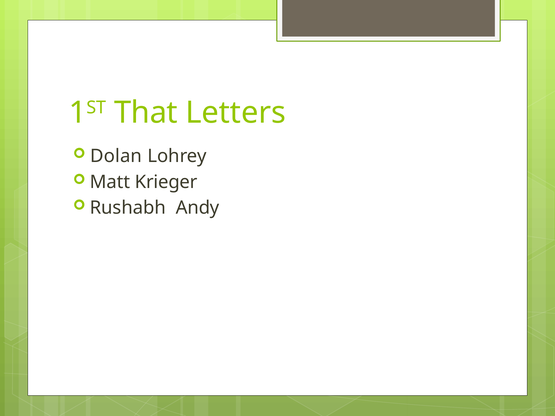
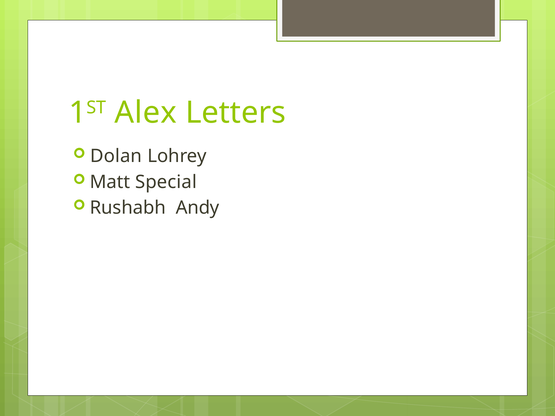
That: That -> Alex (146, 113)
Krieger: Krieger -> Special (166, 182)
